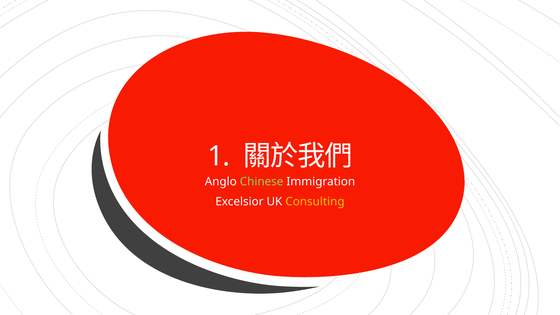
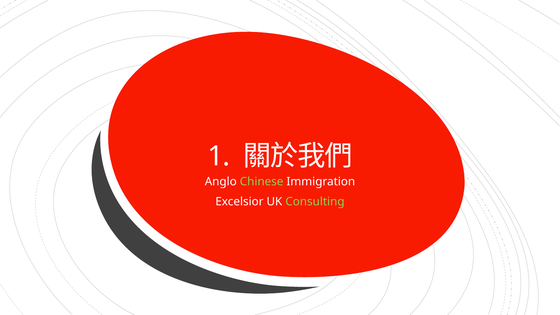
Consulting colour: yellow -> light green (315, 201)
